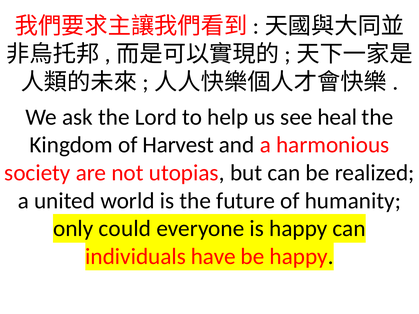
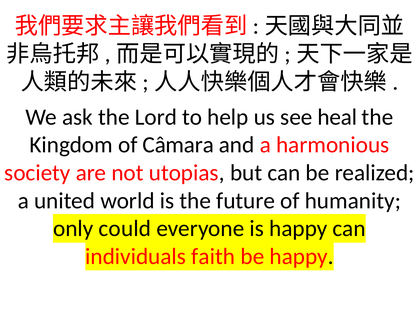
Harvest: Harvest -> Câmara (178, 145)
have: have -> faith (213, 257)
